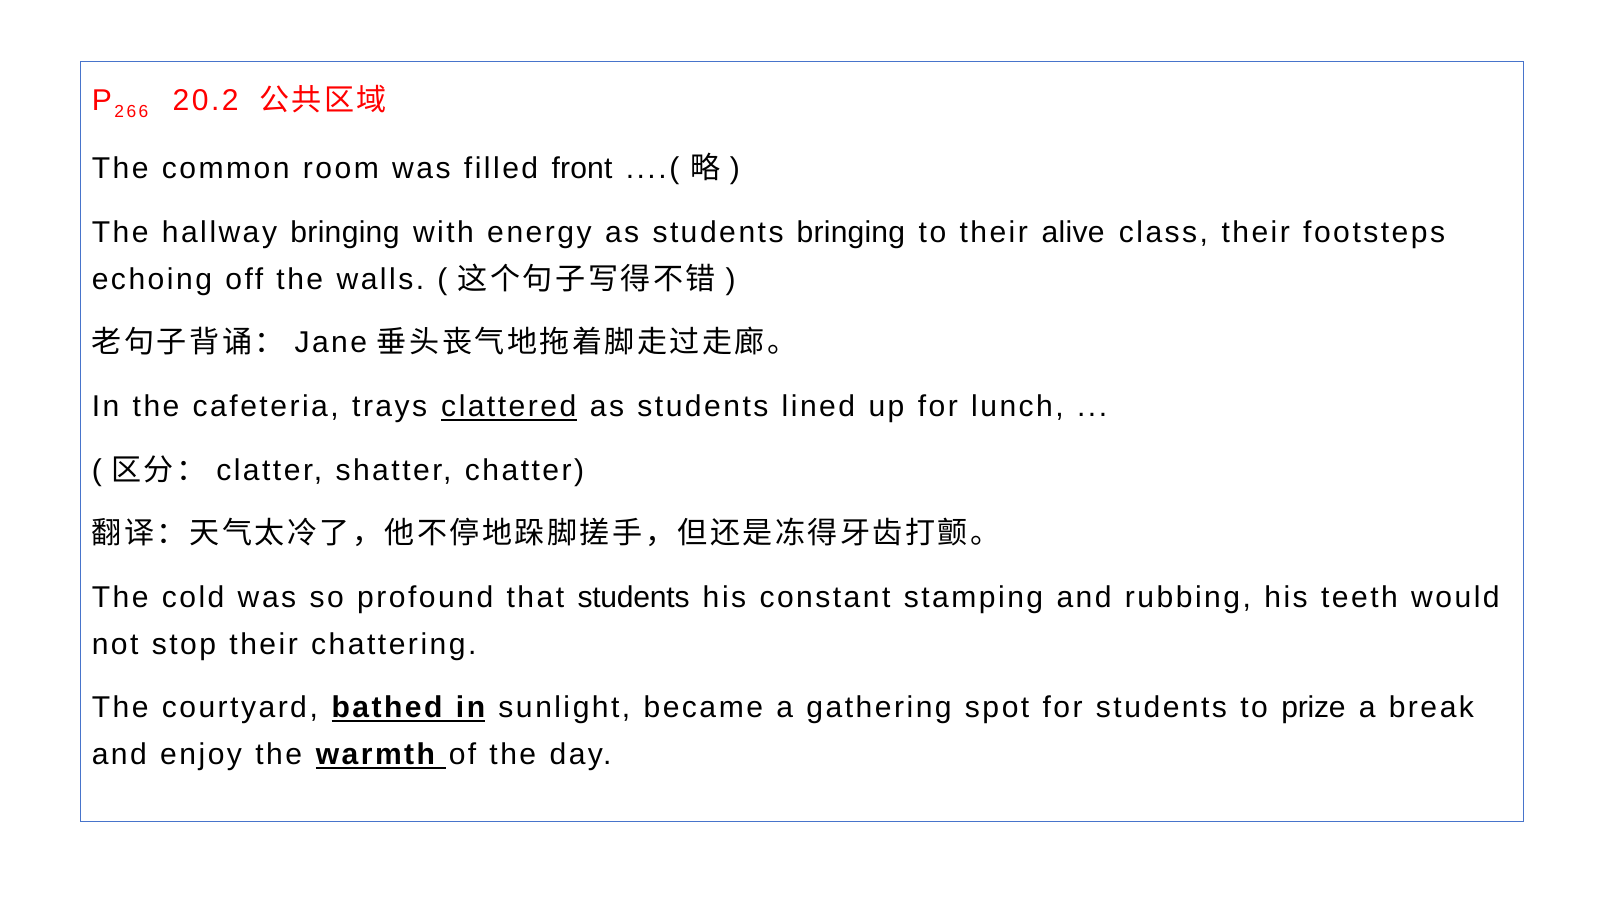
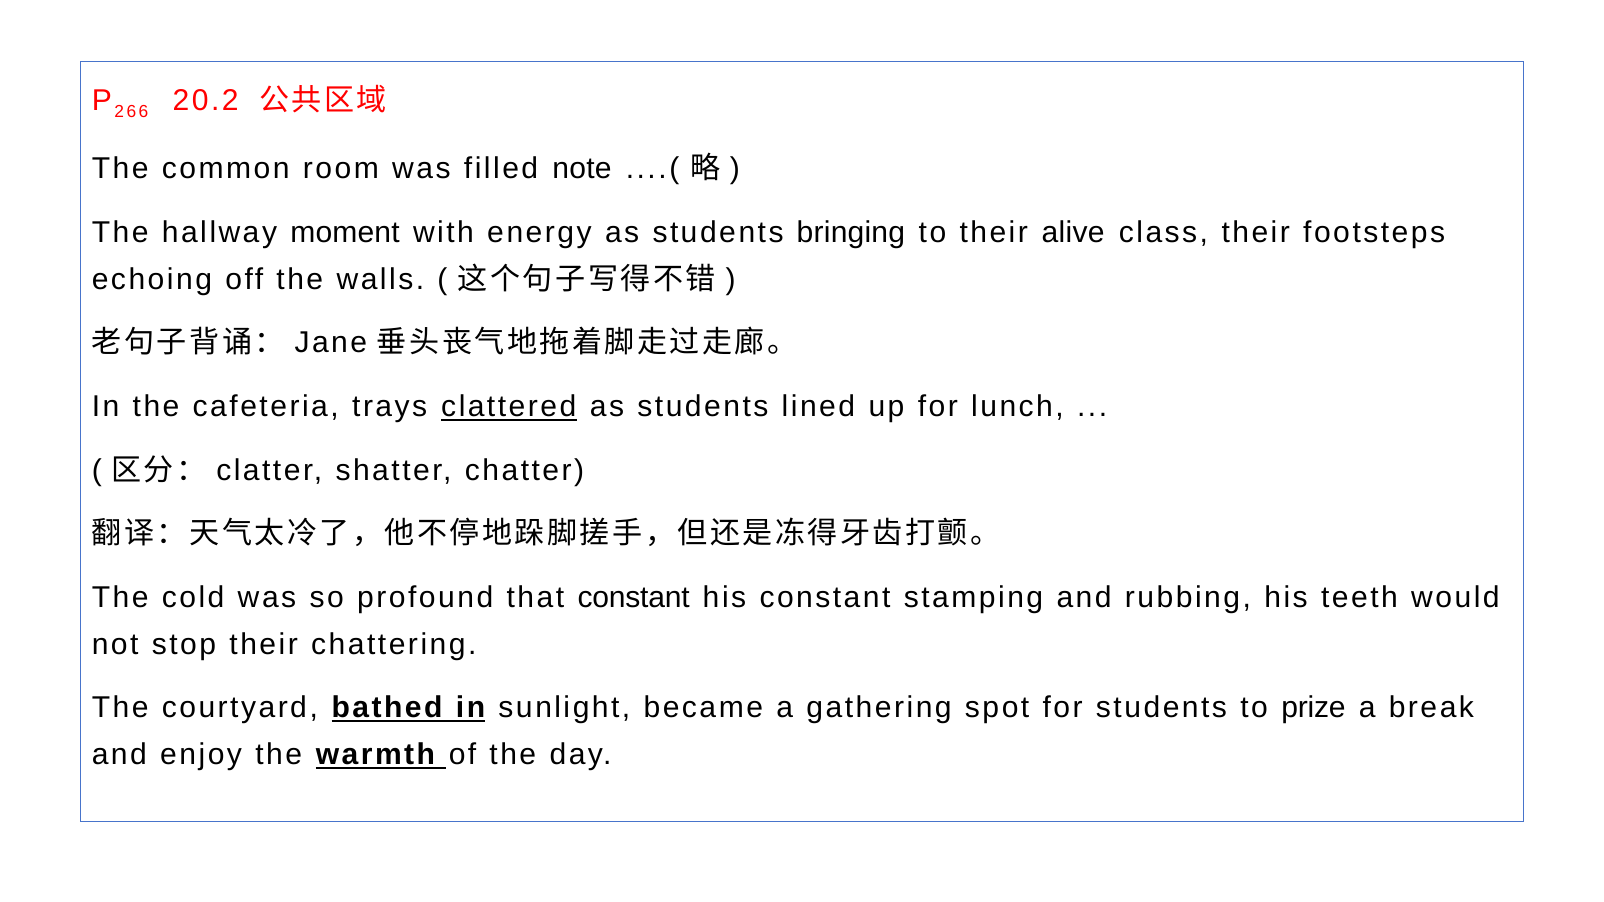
front: front -> note (582, 169)
hallway bringing: bringing -> moment (345, 233)
that students: students -> constant (634, 598)
